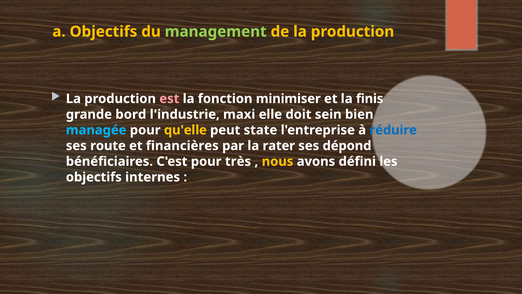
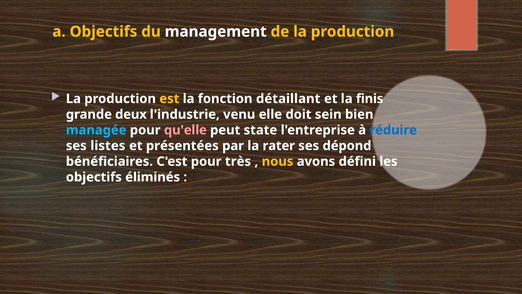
management colour: light green -> white (216, 32)
est colour: pink -> yellow (169, 99)
minimiser: minimiser -> détaillant (288, 99)
bord: bord -> deux (131, 114)
maxi: maxi -> venu (239, 114)
qu'elle colour: yellow -> pink (185, 130)
route: route -> listes (108, 146)
financières: financières -> présentées (182, 146)
internes: internes -> éliminés (153, 177)
